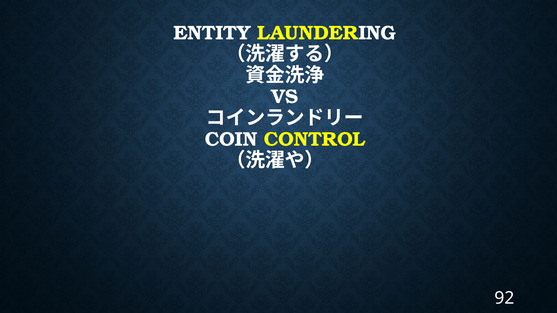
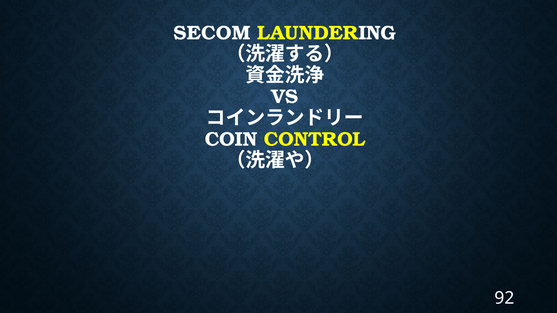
ENTITY: ENTITY -> SECOM (212, 33)
